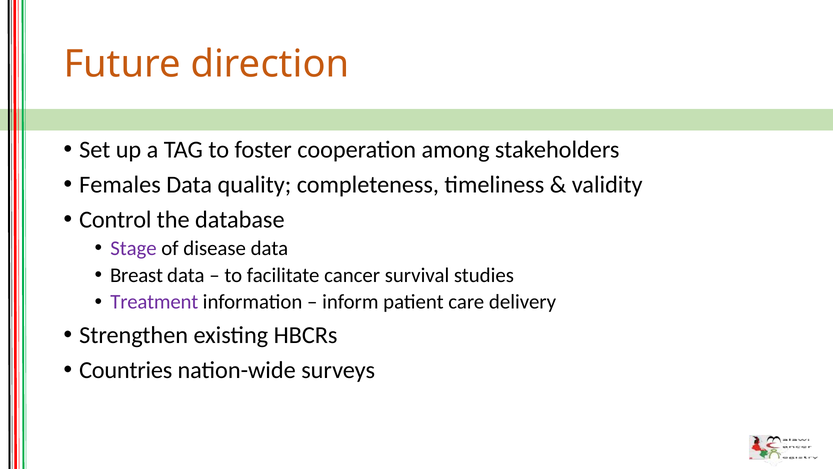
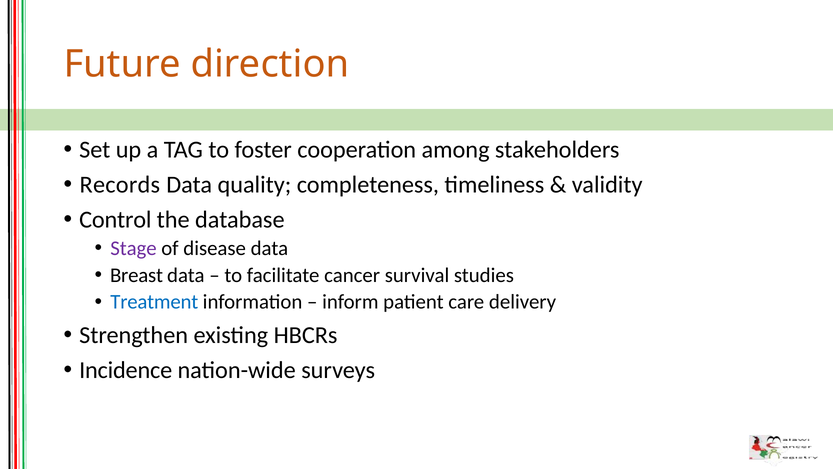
Females: Females -> Records (120, 184)
Treatment colour: purple -> blue (154, 302)
Countries: Countries -> Incidence (126, 370)
